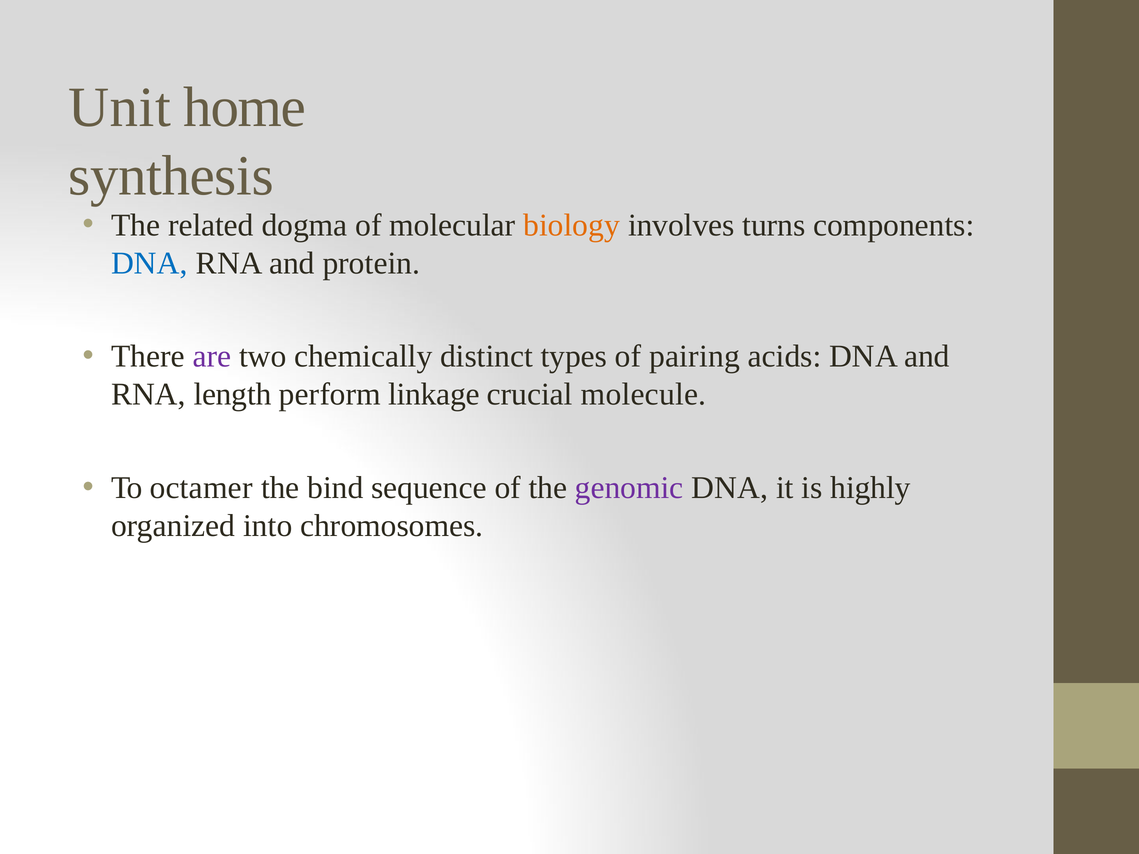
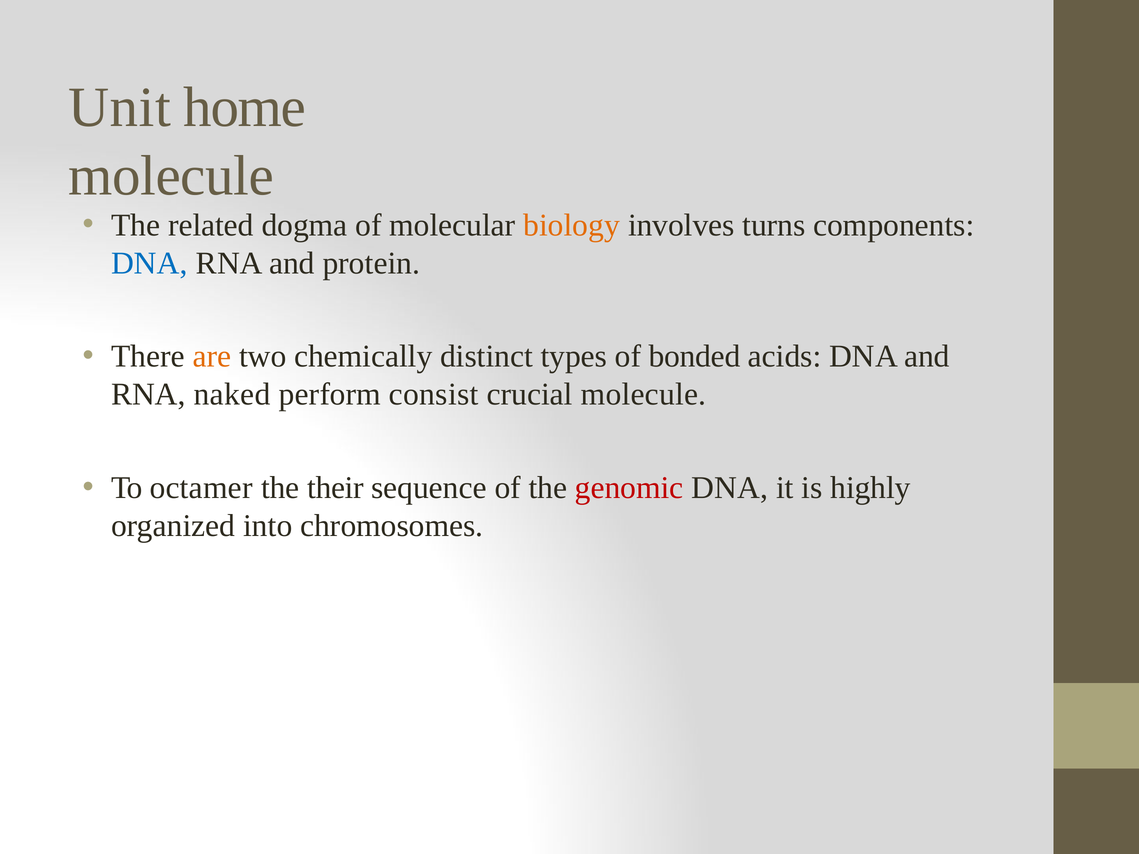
synthesis: synthesis -> molecule (171, 176)
are colour: purple -> orange (212, 357)
pairing: pairing -> bonded (695, 357)
length: length -> naked (232, 395)
linkage: linkage -> consist (434, 395)
bind: bind -> their (336, 488)
genomic colour: purple -> red (629, 488)
